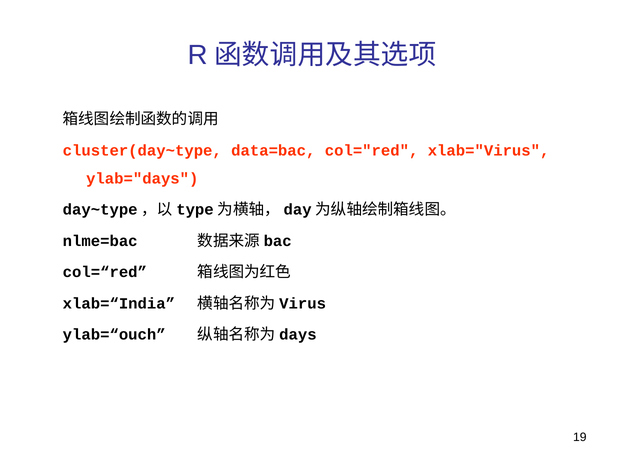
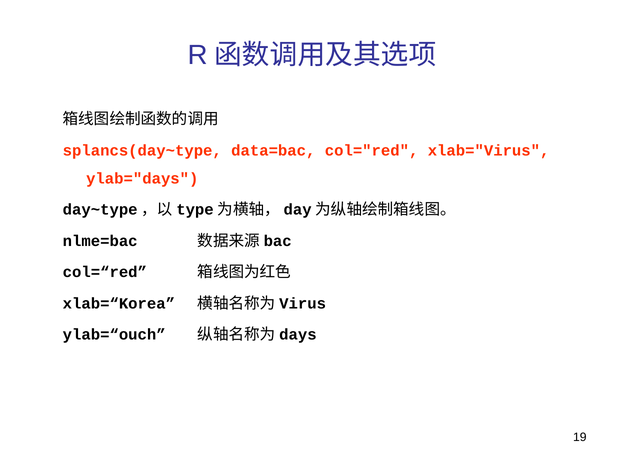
cluster(day~type: cluster(day~type -> splancs(day~type (142, 151)
xlab=“India: xlab=“India -> xlab=“Korea (119, 303)
